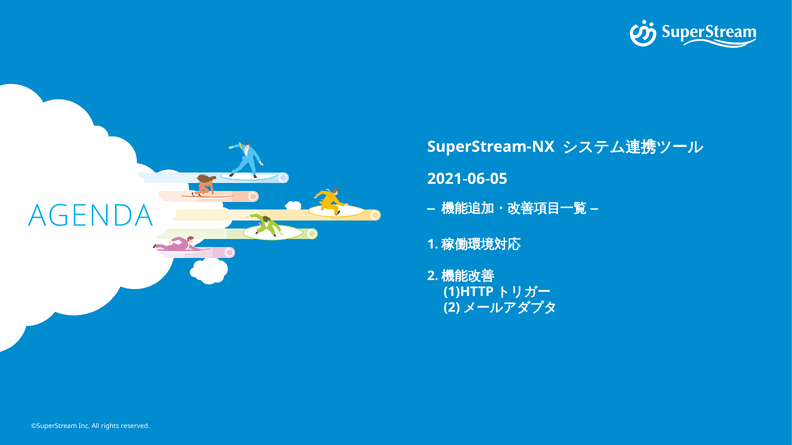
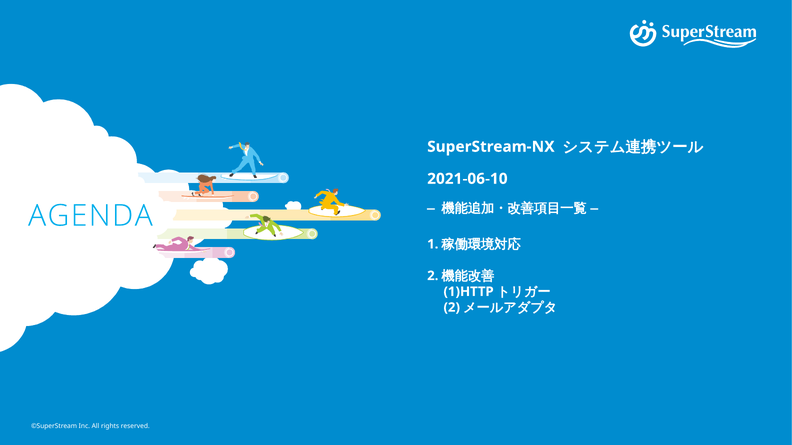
2021-06-05: 2021-06-05 -> 2021-06-10 (467, 179)
